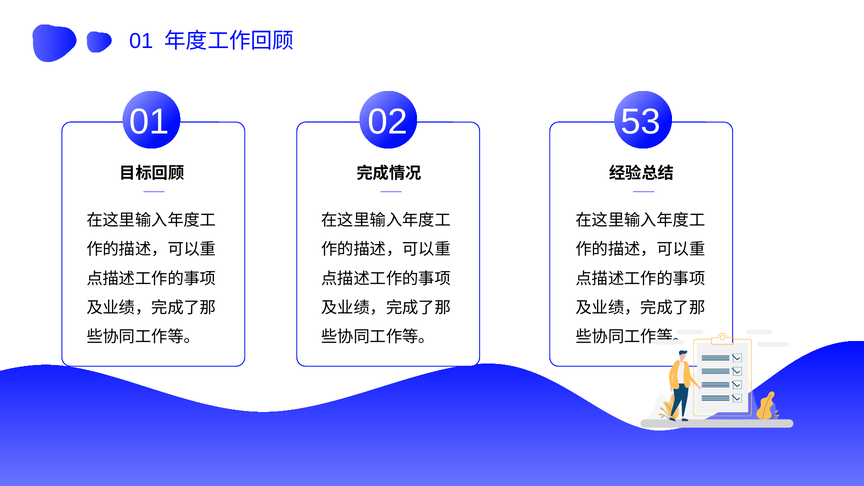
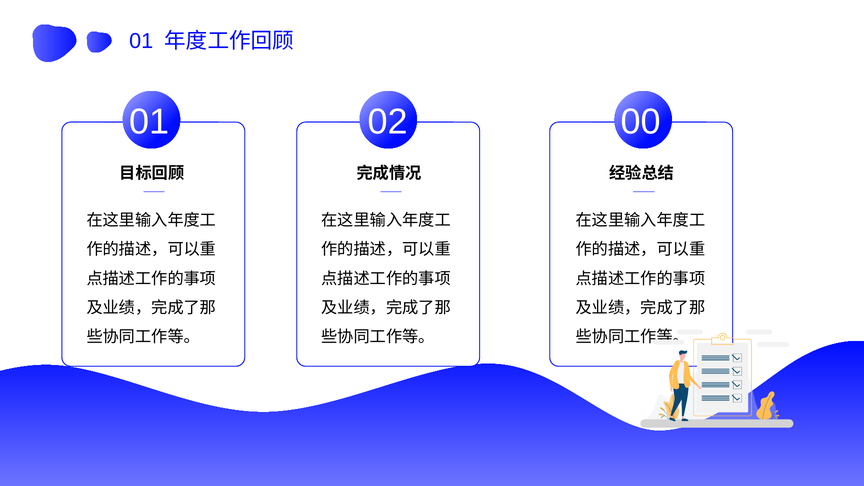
53: 53 -> 00 (641, 122)
